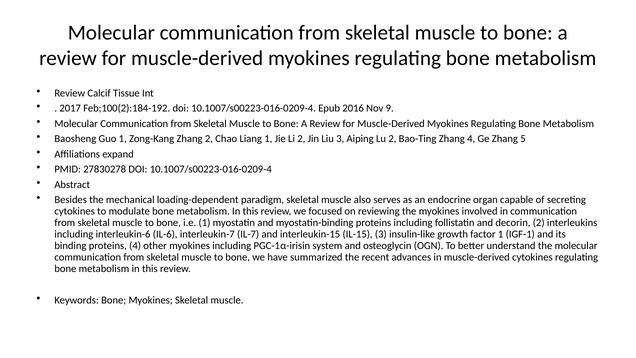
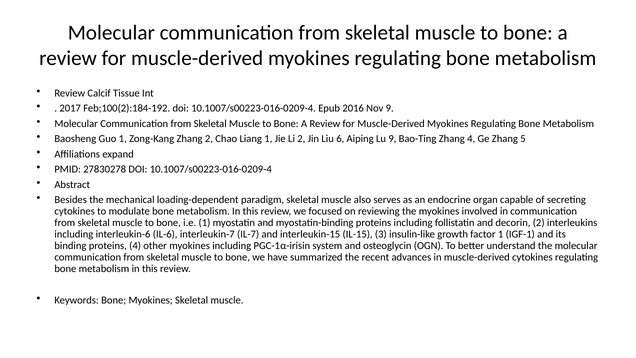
Liu 3: 3 -> 6 (340, 139)
Lu 2: 2 -> 9 (392, 139)
